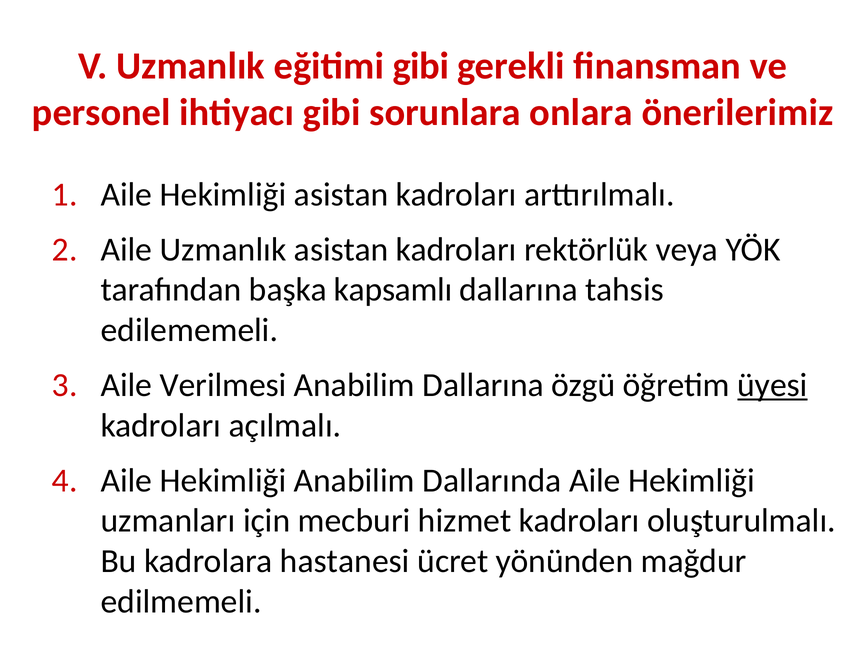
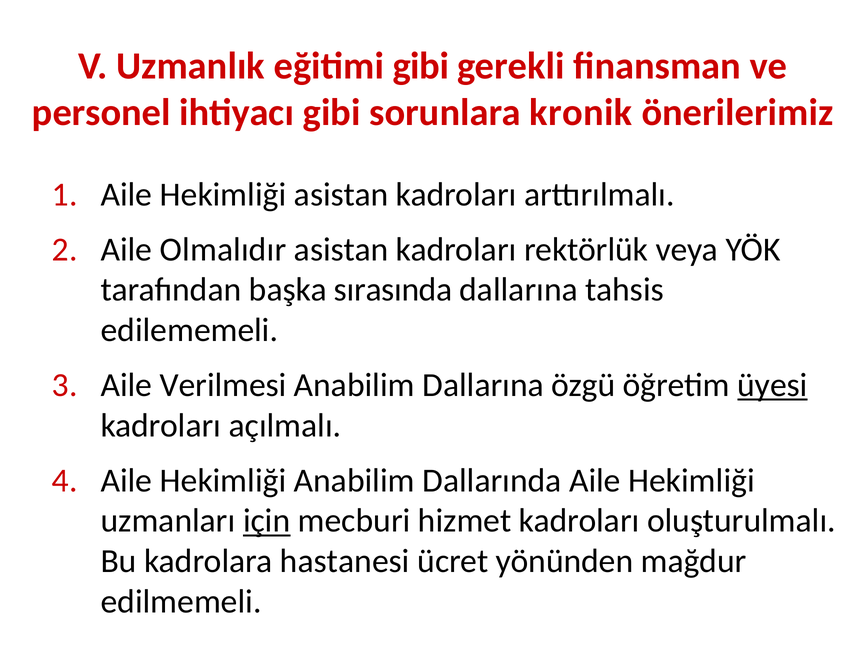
onlara: onlara -> kronik (581, 112)
Aile Uzmanlık: Uzmanlık -> Olmalıdır (223, 250)
kapsamlı: kapsamlı -> sırasında (393, 290)
için underline: none -> present (267, 521)
